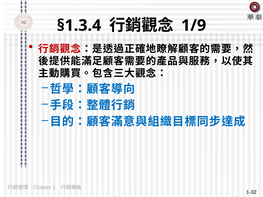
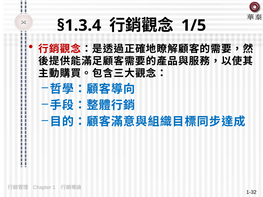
1/9: 1/9 -> 1/5 (194, 25)
